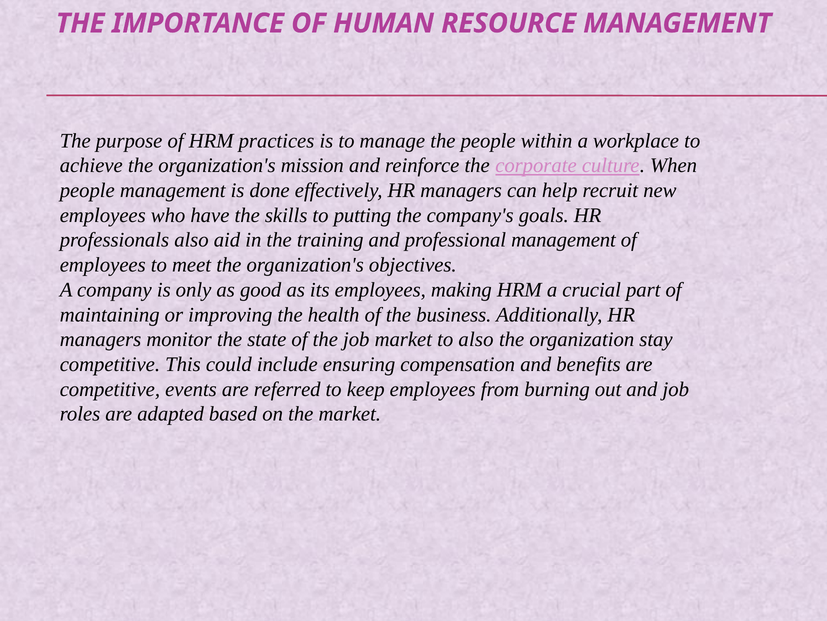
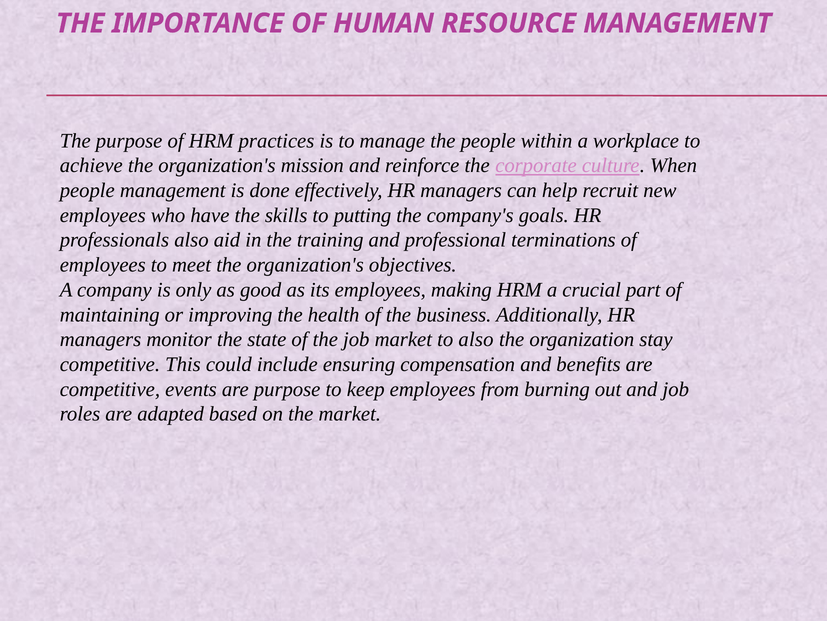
professional management: management -> terminations (563, 240)
are referred: referred -> purpose (287, 389)
